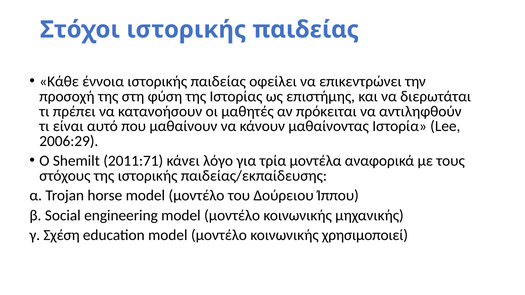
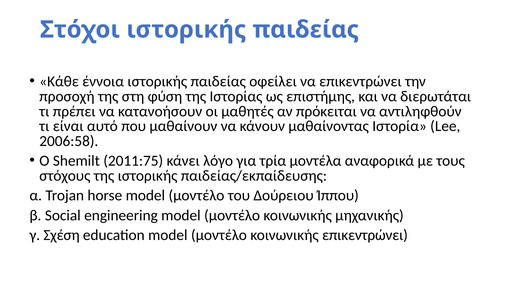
2006:29: 2006:29 -> 2006:58 (69, 141)
2011:71: 2011:71 -> 2011:75 (133, 161)
κοινωνικής χρησιμοποιεί: χρησιμοποιεί -> επικεντρώνει (365, 235)
